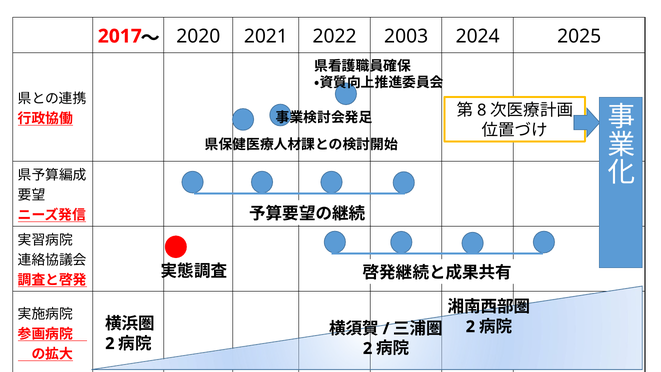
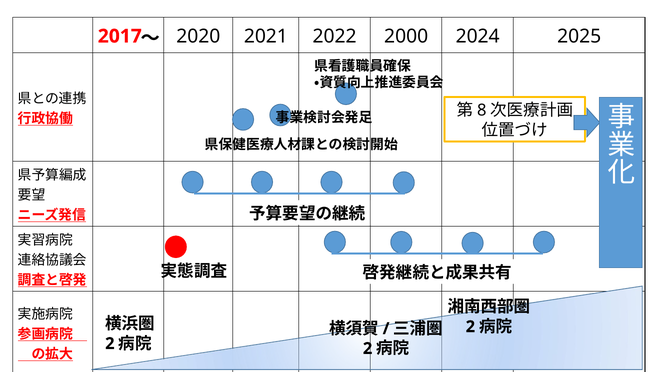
2003: 2003 -> 2000 (406, 36)
